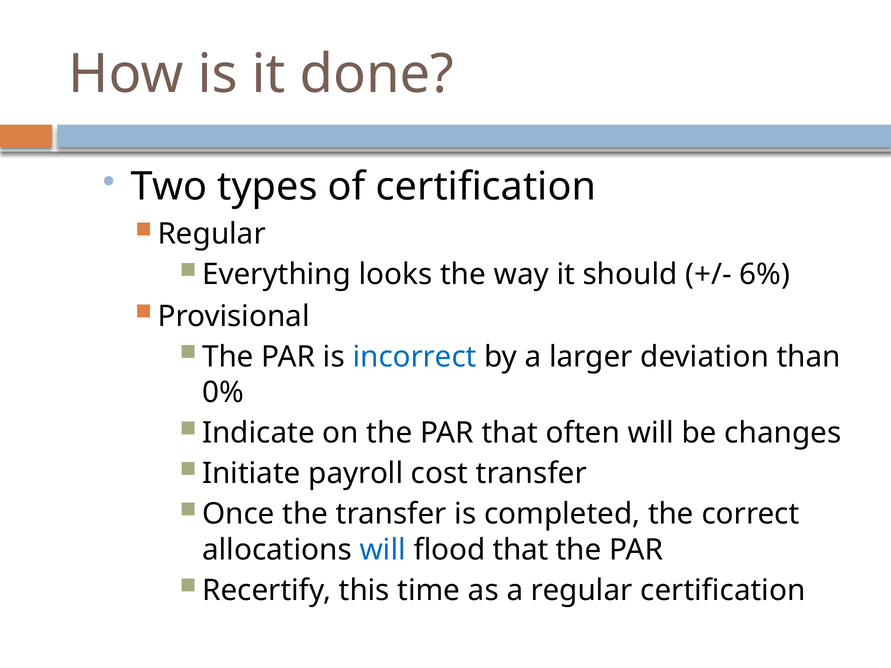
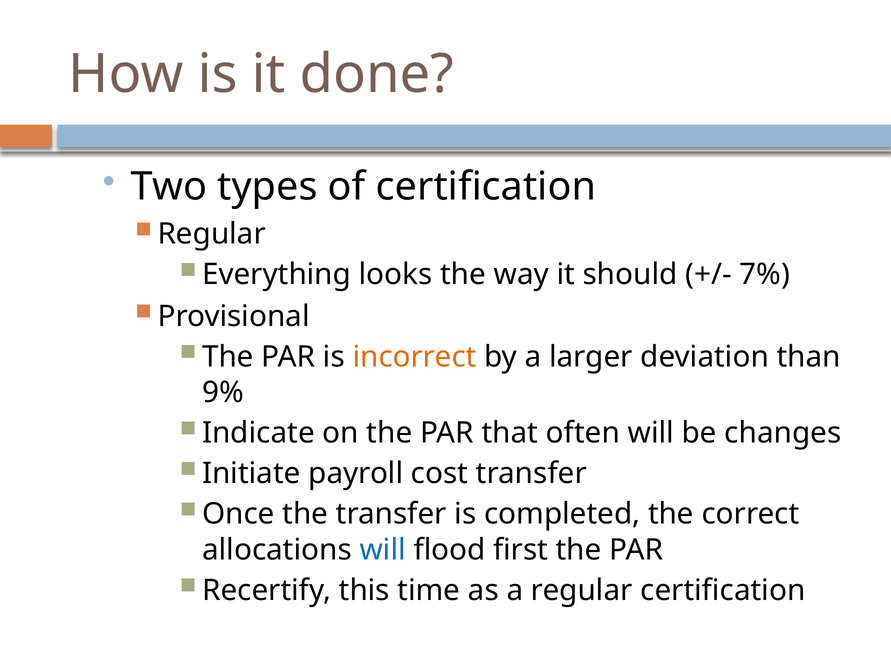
6%: 6% -> 7% (765, 275)
incorrect colour: blue -> orange (415, 357)
0%: 0% -> 9% (223, 393)
flood that: that -> first (521, 550)
